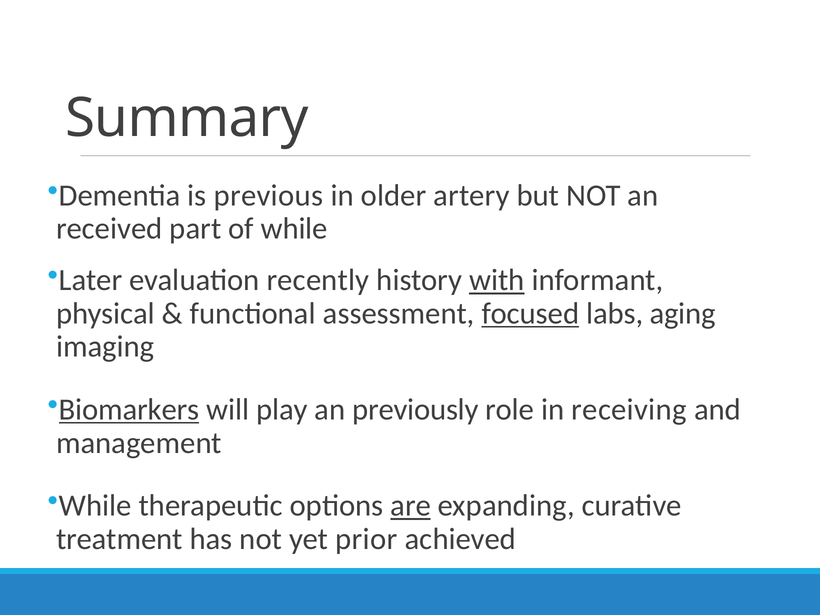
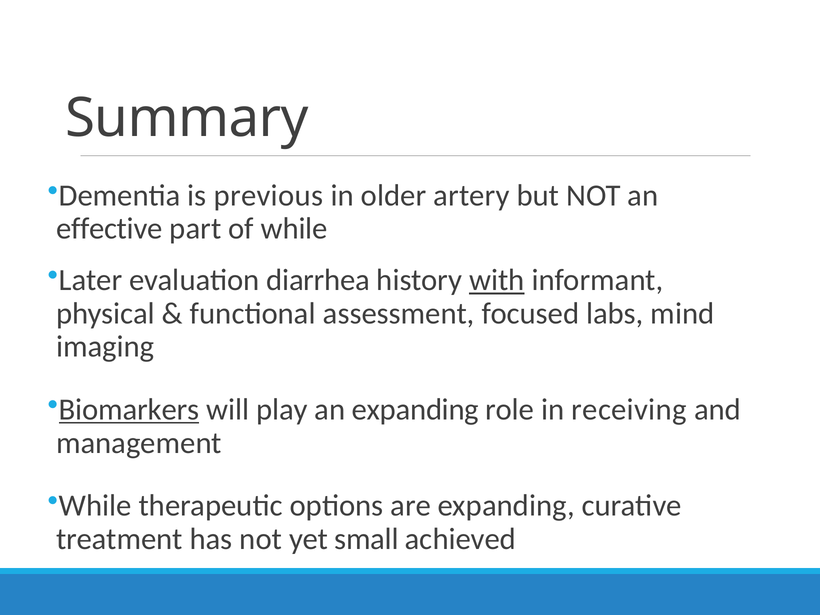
received: received -> effective (109, 229)
recently: recently -> diarrhea (318, 280)
focused underline: present -> none (530, 313)
aging: aging -> mind (683, 313)
an previously: previously -> expanding (415, 410)
are underline: present -> none (411, 506)
prior: prior -> small (367, 539)
